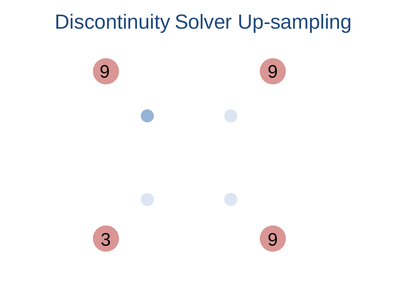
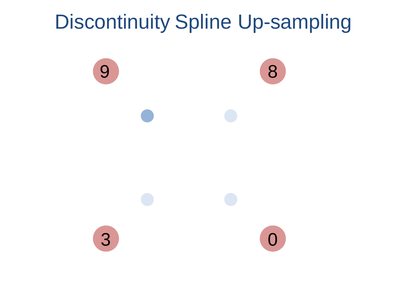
Solver: Solver -> Spline (203, 22)
9 9: 9 -> 8 (273, 72)
3 9: 9 -> 0 (273, 239)
